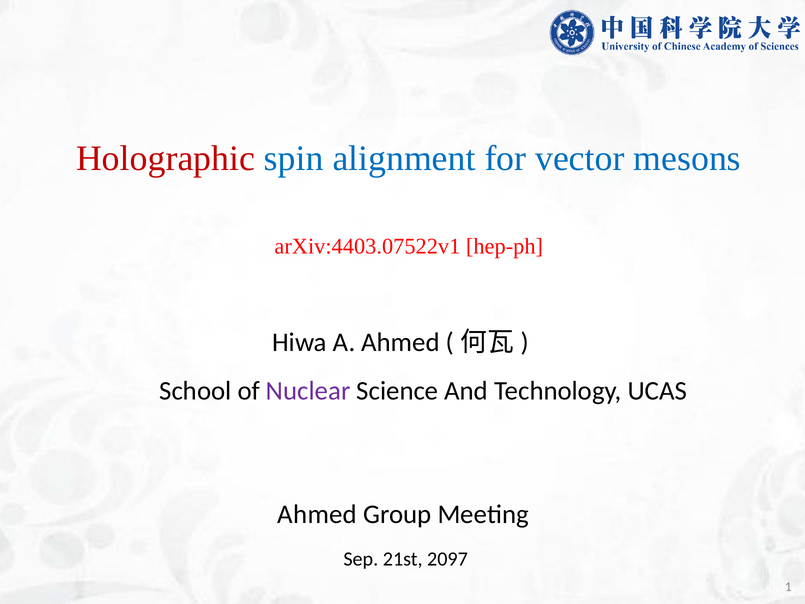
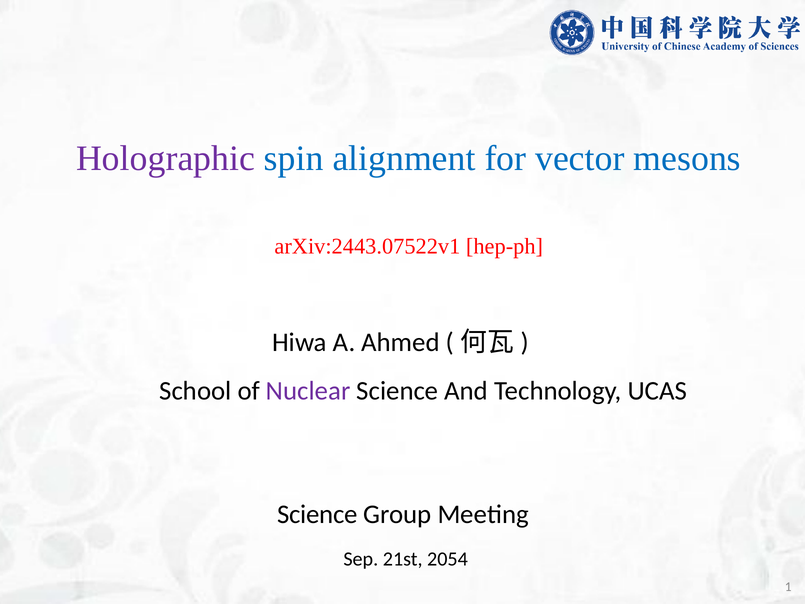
Holographic colour: red -> purple (166, 159)
arXiv:4403.07522v1: arXiv:4403.07522v1 -> arXiv:2443.07522v1 (367, 246)
Ahmed: Ahmed -> Science (317, 514)
2097: 2097 -> 2054 (447, 559)
